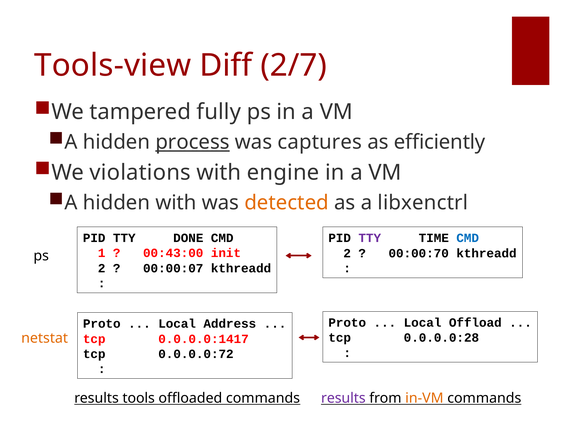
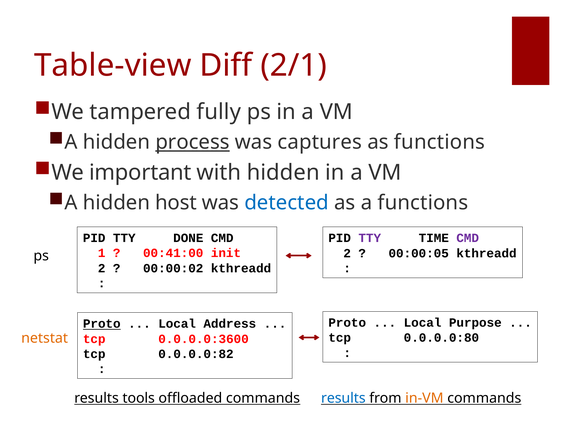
Tools-view: Tools-view -> Table-view (113, 66)
2/7: 2/7 -> 2/1 (294, 66)
as efficiently: efficiently -> functions (440, 142)
violations: violations -> important (140, 173)
with engine: engine -> hidden (283, 173)
hidden with: with -> host (176, 203)
detected colour: orange -> blue (287, 203)
a libxenctrl: libxenctrl -> functions (423, 203)
CMD colour: blue -> purple (468, 238)
00:43:00: 00:43:00 -> 00:41:00 (173, 253)
00:00:70: 00:00:70 -> 00:00:05 (419, 253)
00:00:07: 00:00:07 -> 00:00:02 (173, 268)
Offload: Offload -> Purpose (475, 323)
Proto underline: none -> present (102, 324)
0.0.0.0:28: 0.0.0.0:28 -> 0.0.0.0:80 (441, 338)
0.0.0.0:1417: 0.0.0.0:1417 -> 0.0.0.0:3600 (204, 339)
0.0.0.0:72: 0.0.0.0:72 -> 0.0.0.0:82 (196, 354)
results colour: purple -> blue (343, 398)
